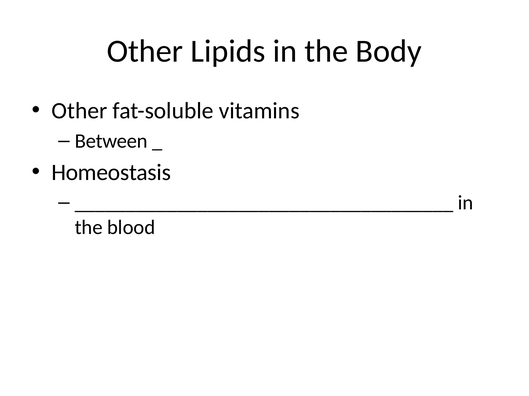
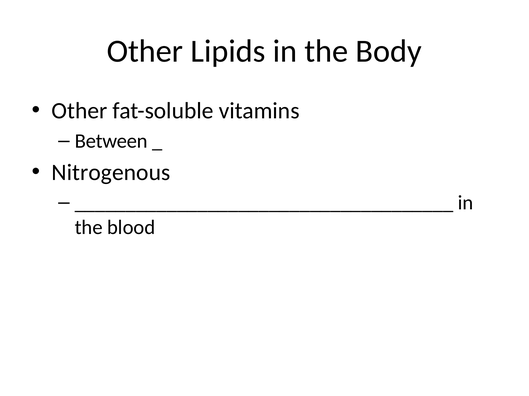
Homeostasis: Homeostasis -> Nitrogenous (111, 173)
